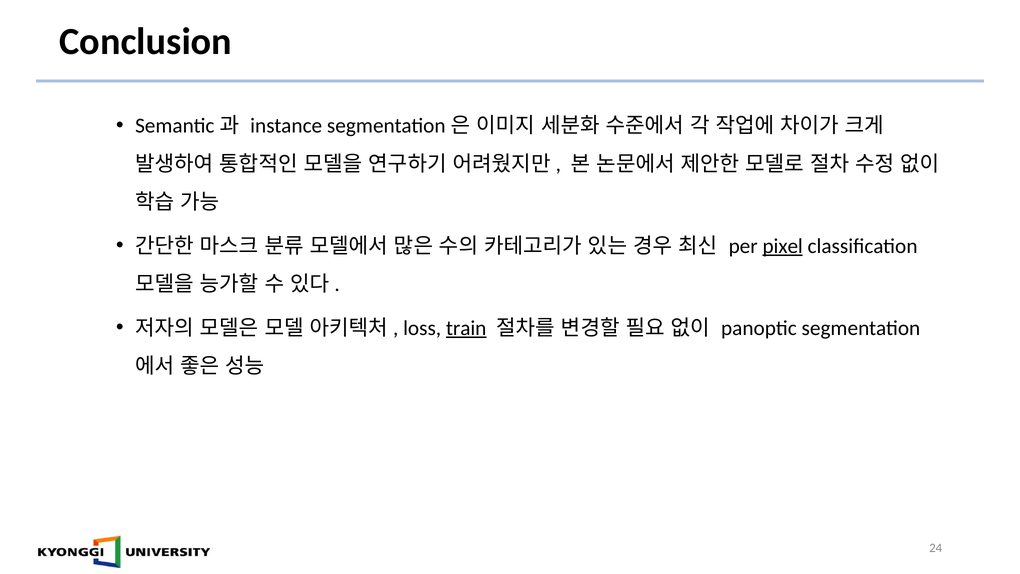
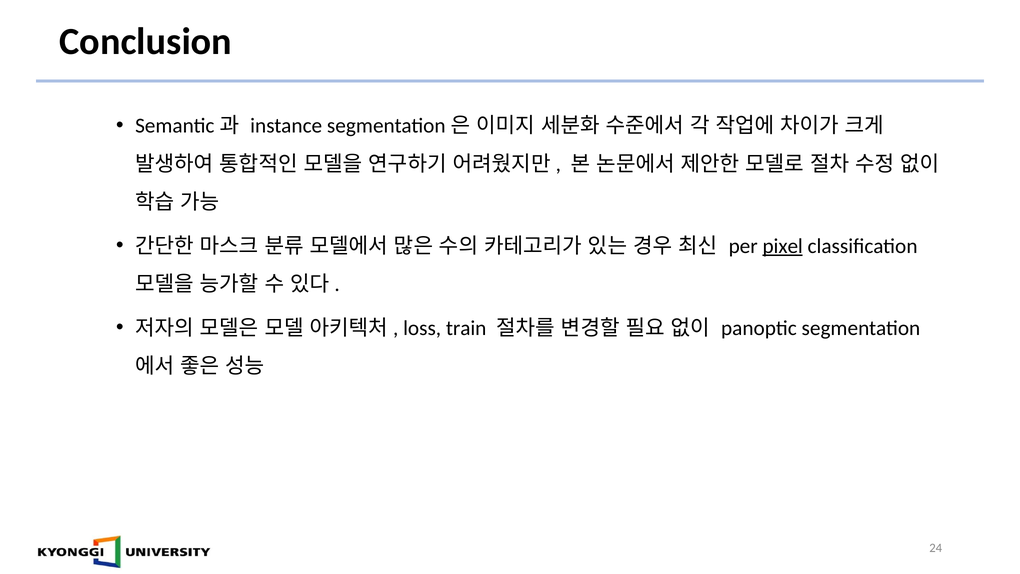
train underline: present -> none (466, 328)
